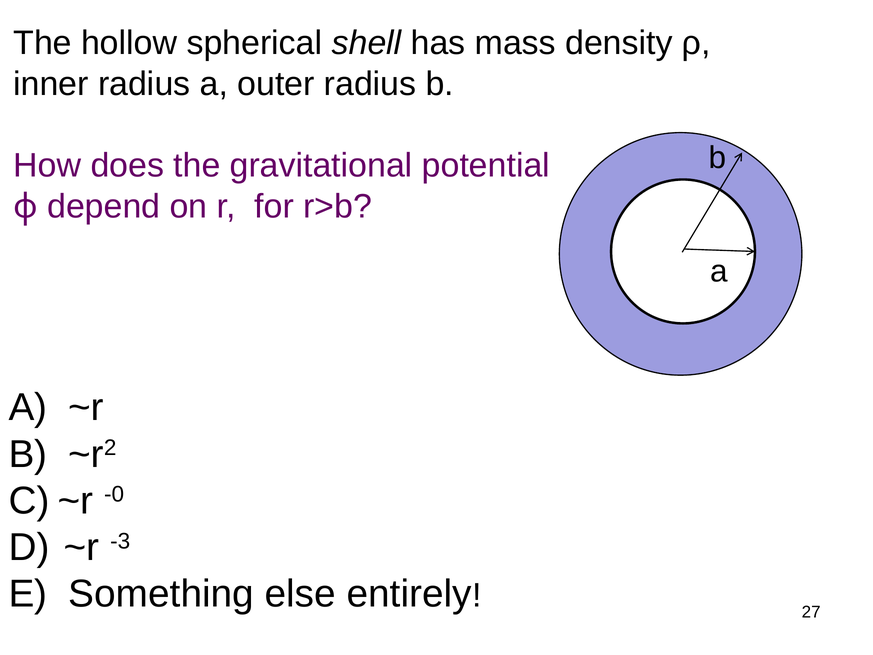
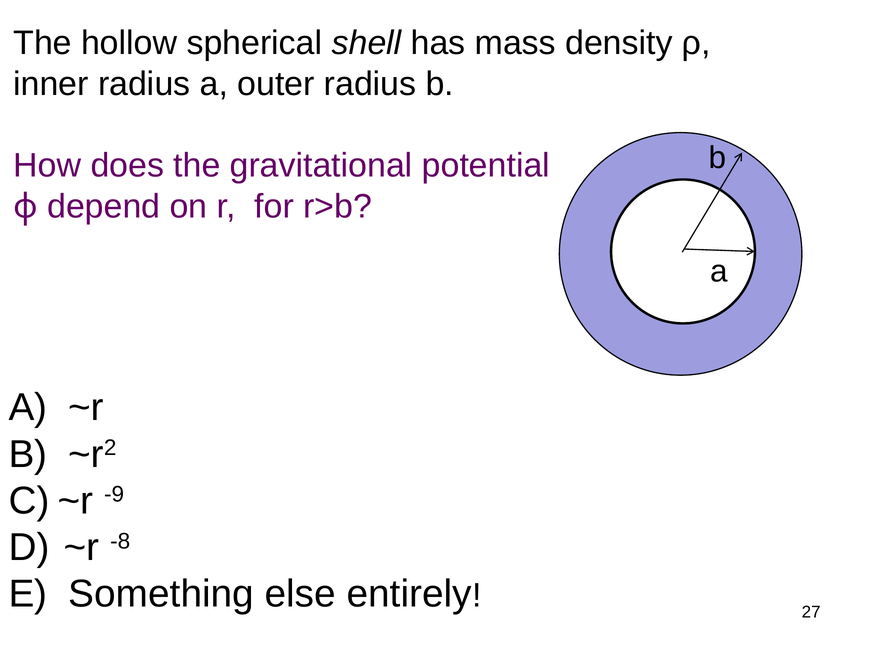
-0: -0 -> -9 (114, 494)
-3: -3 -> -8 (120, 541)
